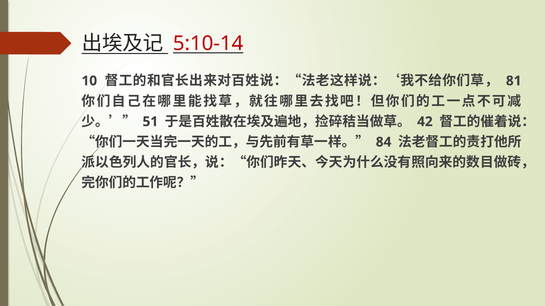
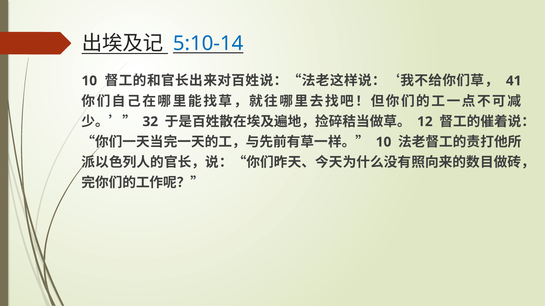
5:10-14 colour: red -> blue (208, 44)
81: 81 -> 41 (514, 81)
51: 51 -> 32 (150, 122)
42: 42 -> 12 (425, 122)
84: 84 -> 10 (384, 142)
